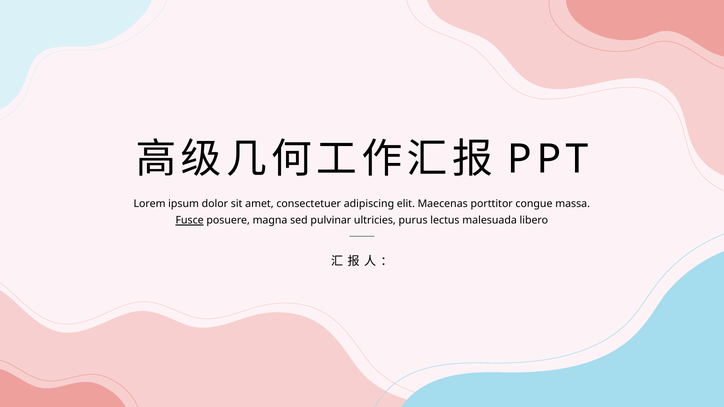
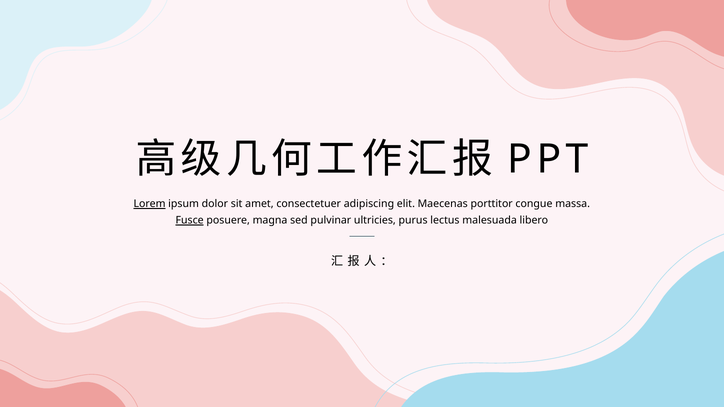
Lorem underline: none -> present (150, 204)
